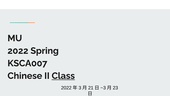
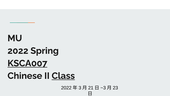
KSCA007 underline: none -> present (27, 63)
